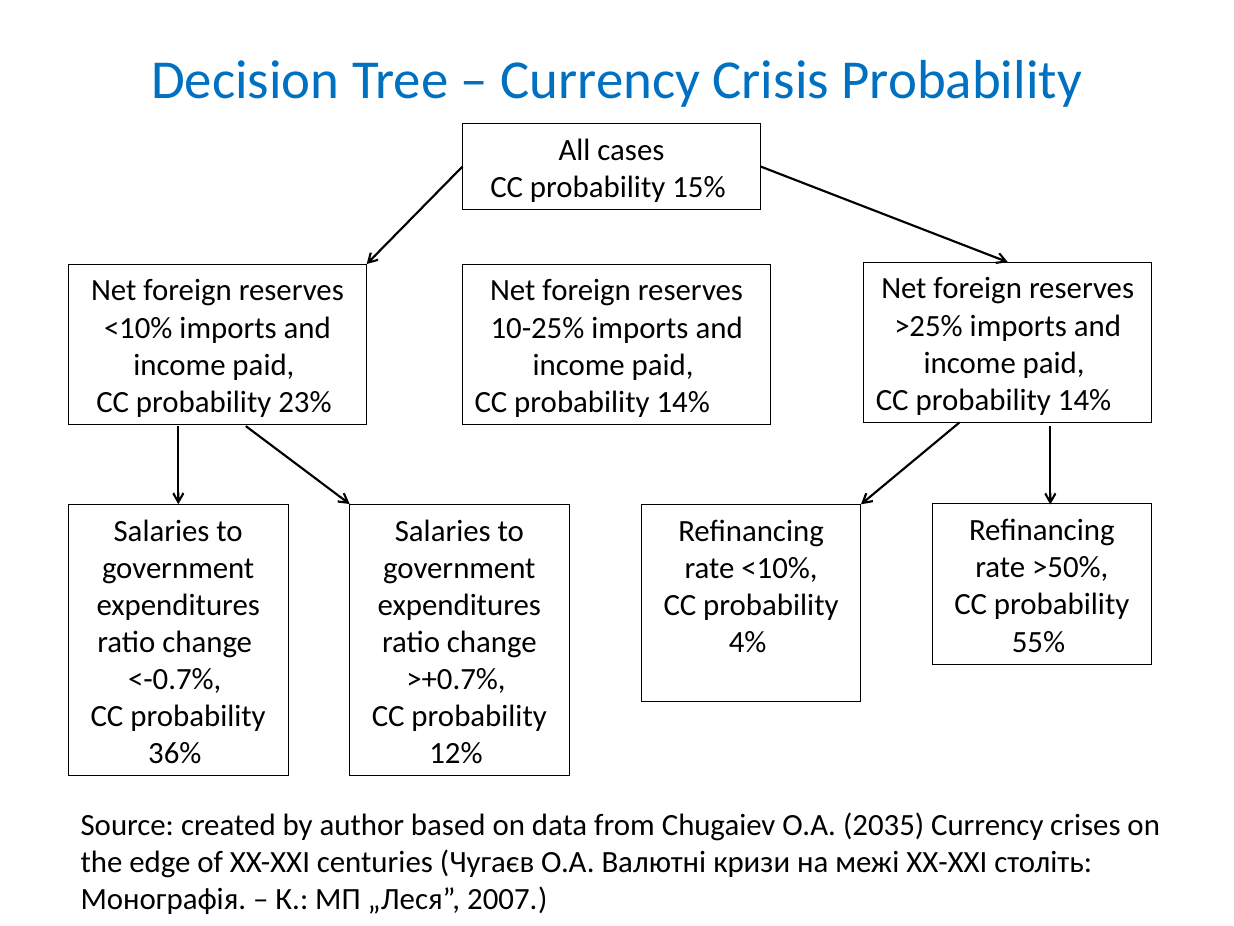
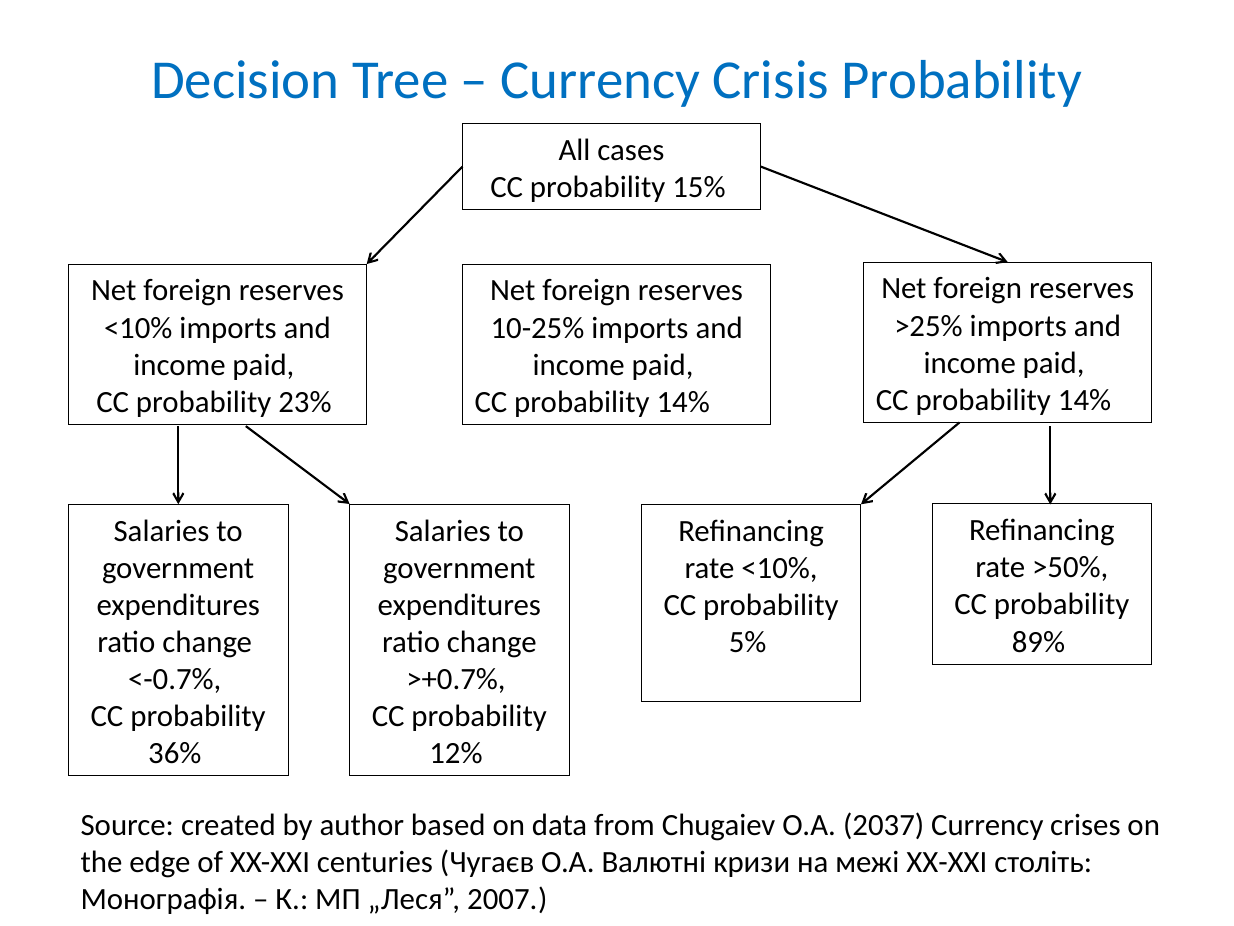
55%: 55% -> 89% (1038, 642)
4%: 4% -> 5% (748, 642)
2035: 2035 -> 2037 (884, 825)
